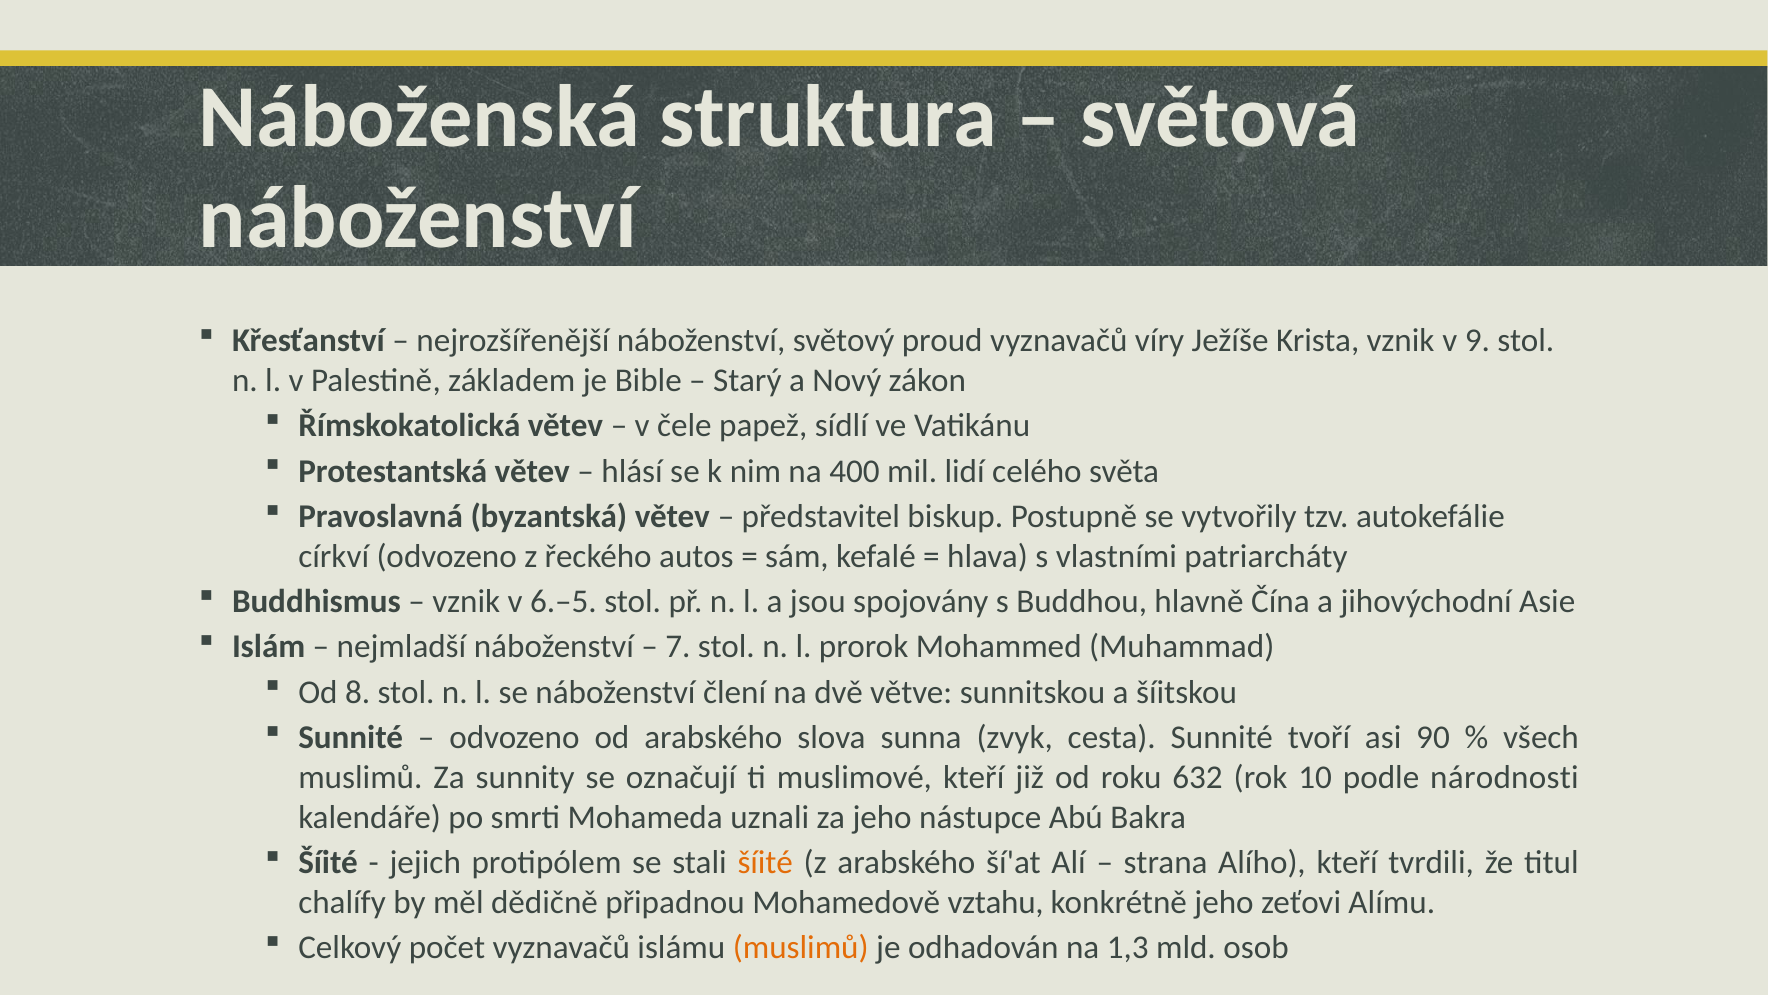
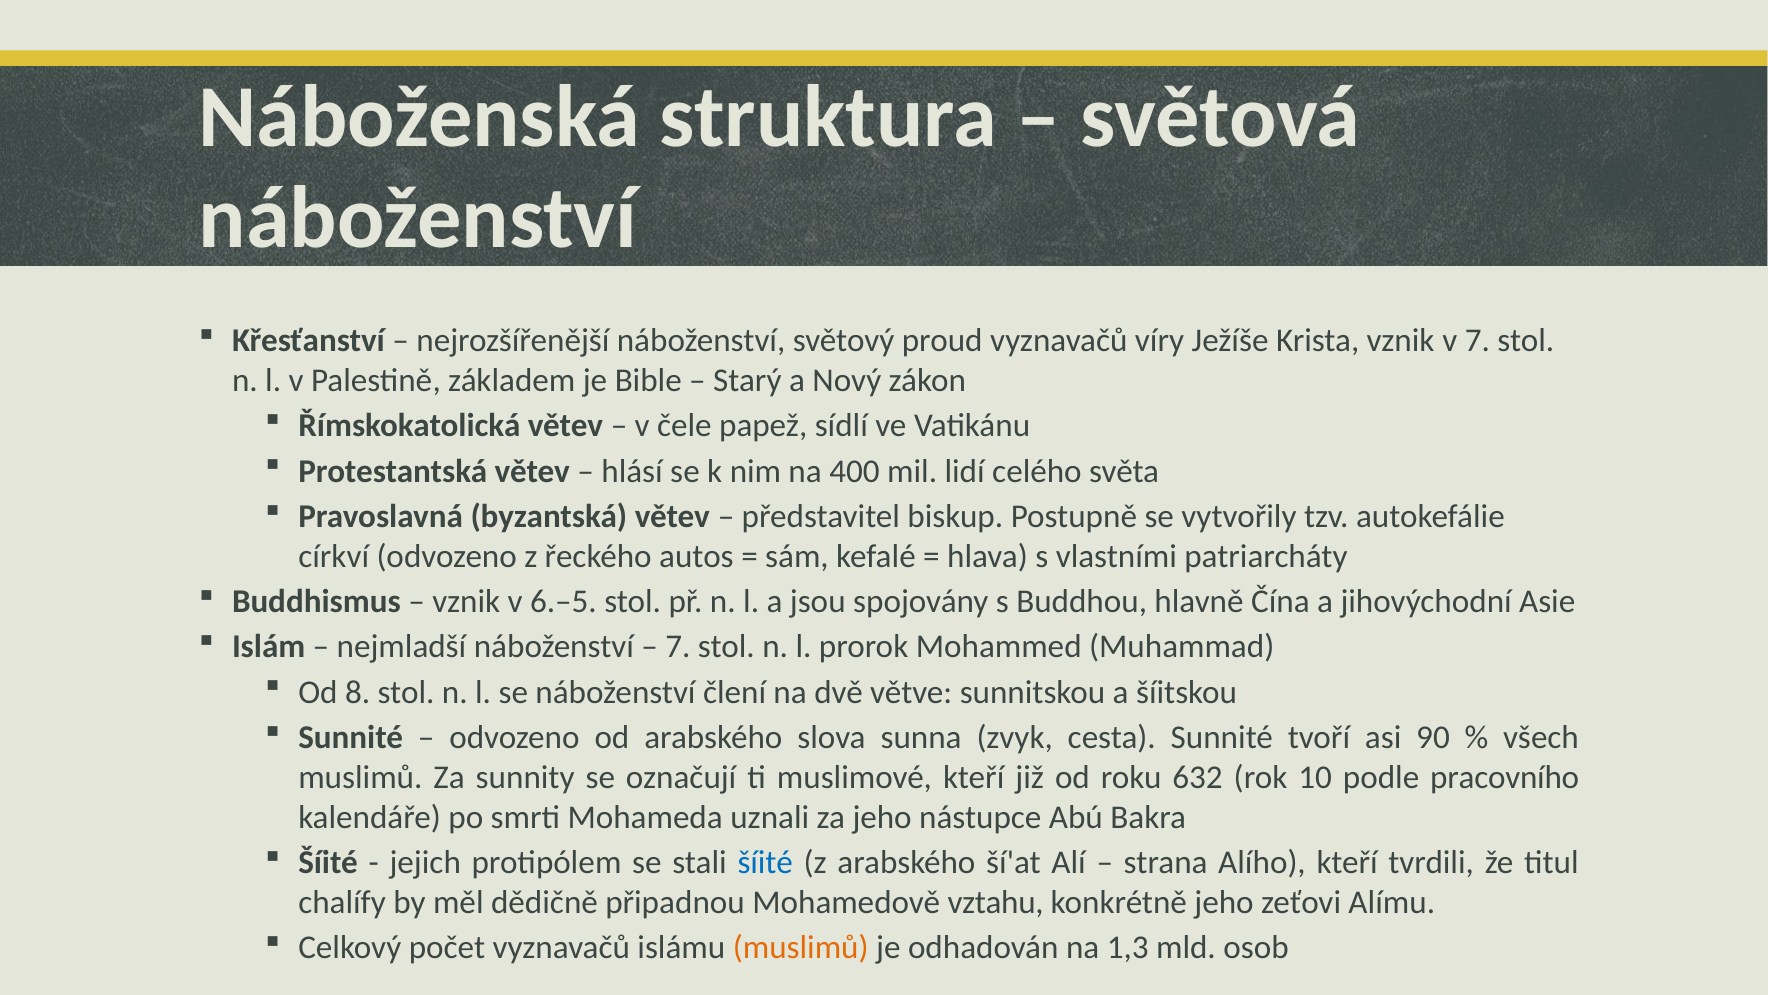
v 9: 9 -> 7 (1477, 341)
národnosti: národnosti -> pracovního (1505, 777)
šíité colour: orange -> blue (765, 862)
